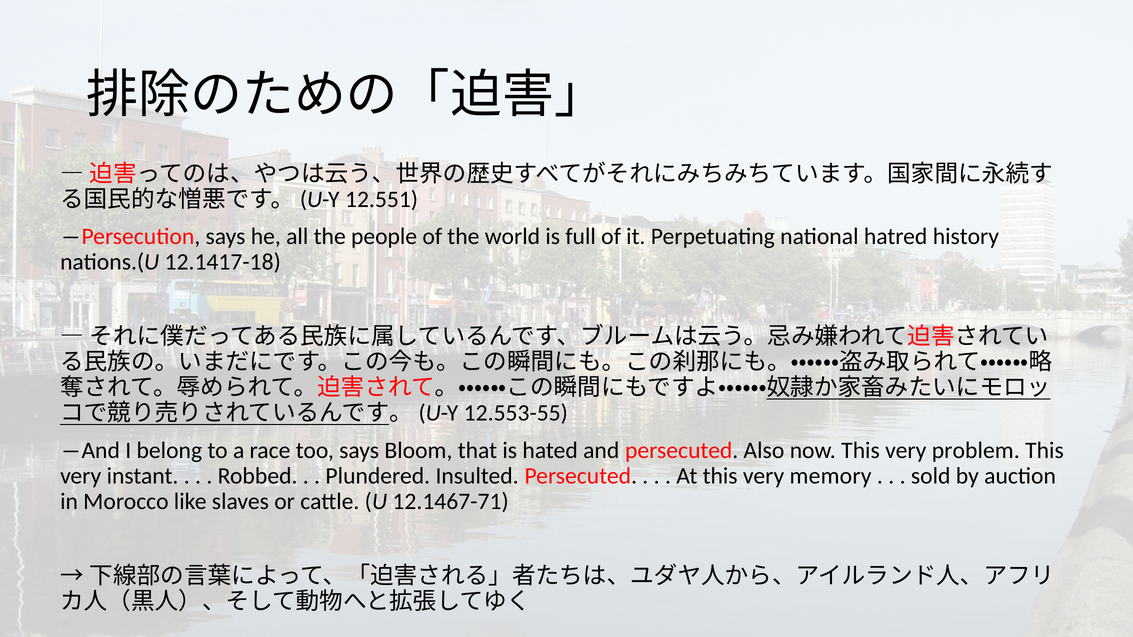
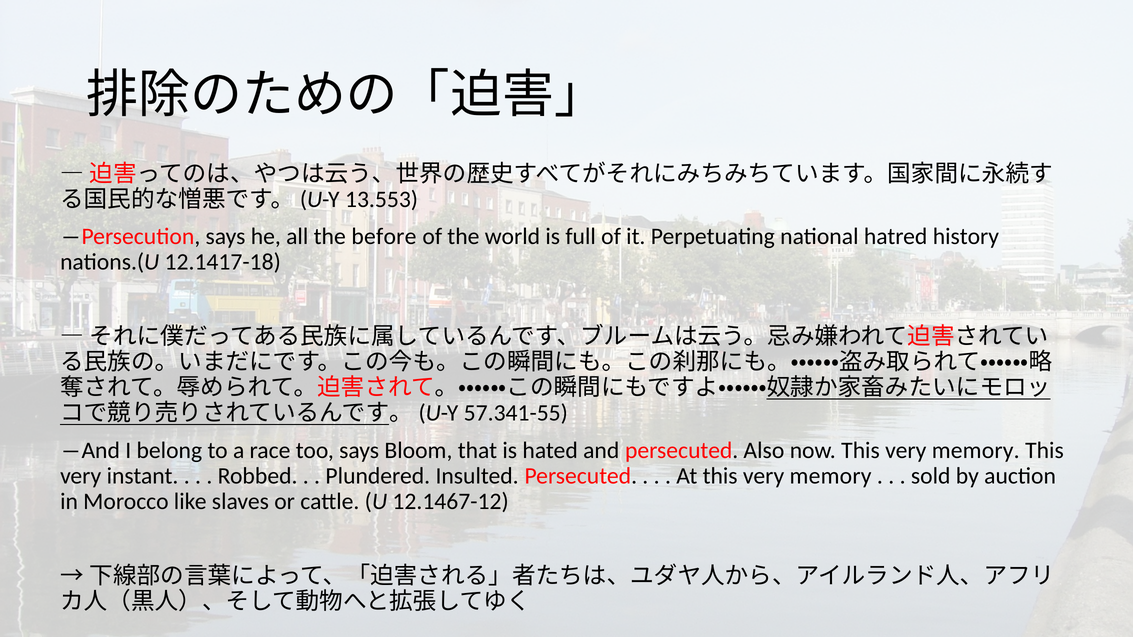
12.551: 12.551 -> 13.553 (382, 199)
people: people -> before (384, 237)
12.553-55: 12.553-55 -> 57.341-55 (516, 413)
now This very problem: problem -> memory (976, 451)
12.1467-71: 12.1467-71 -> 12.1467-12 (451, 502)
